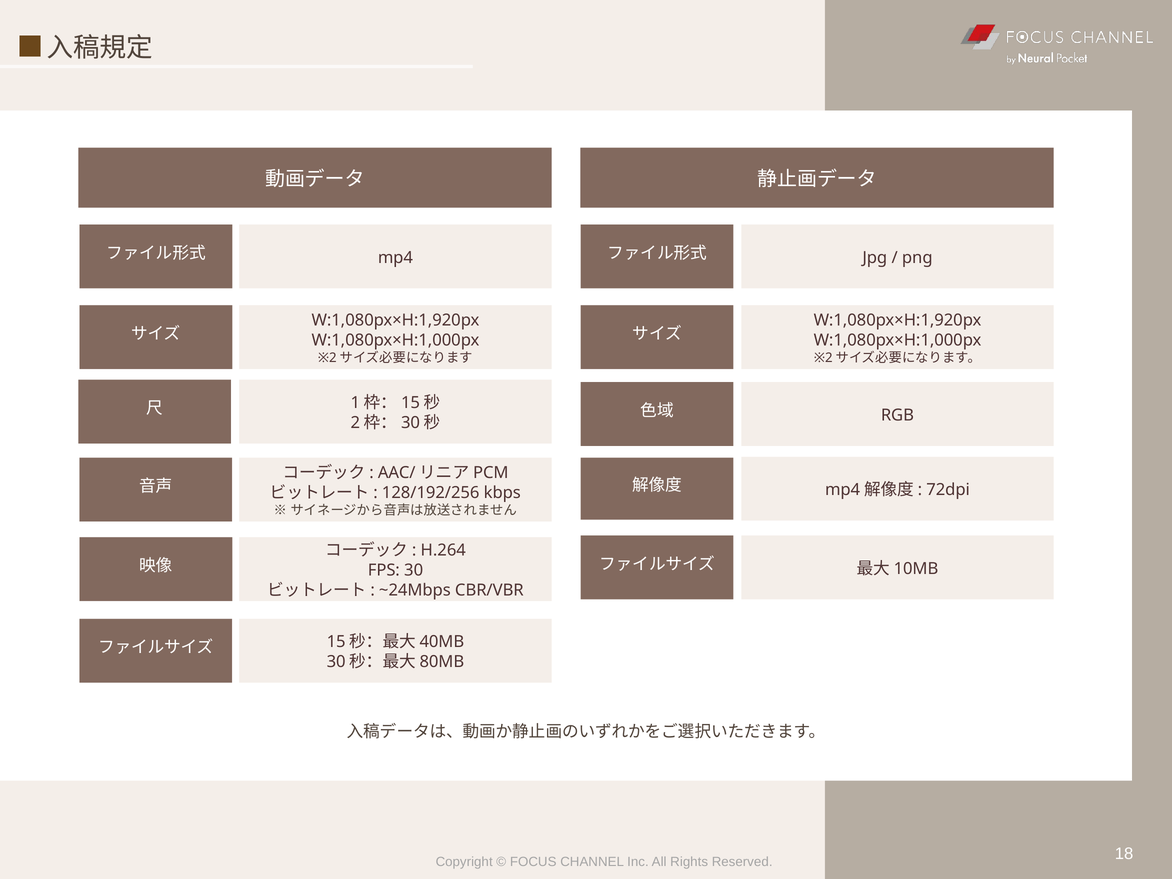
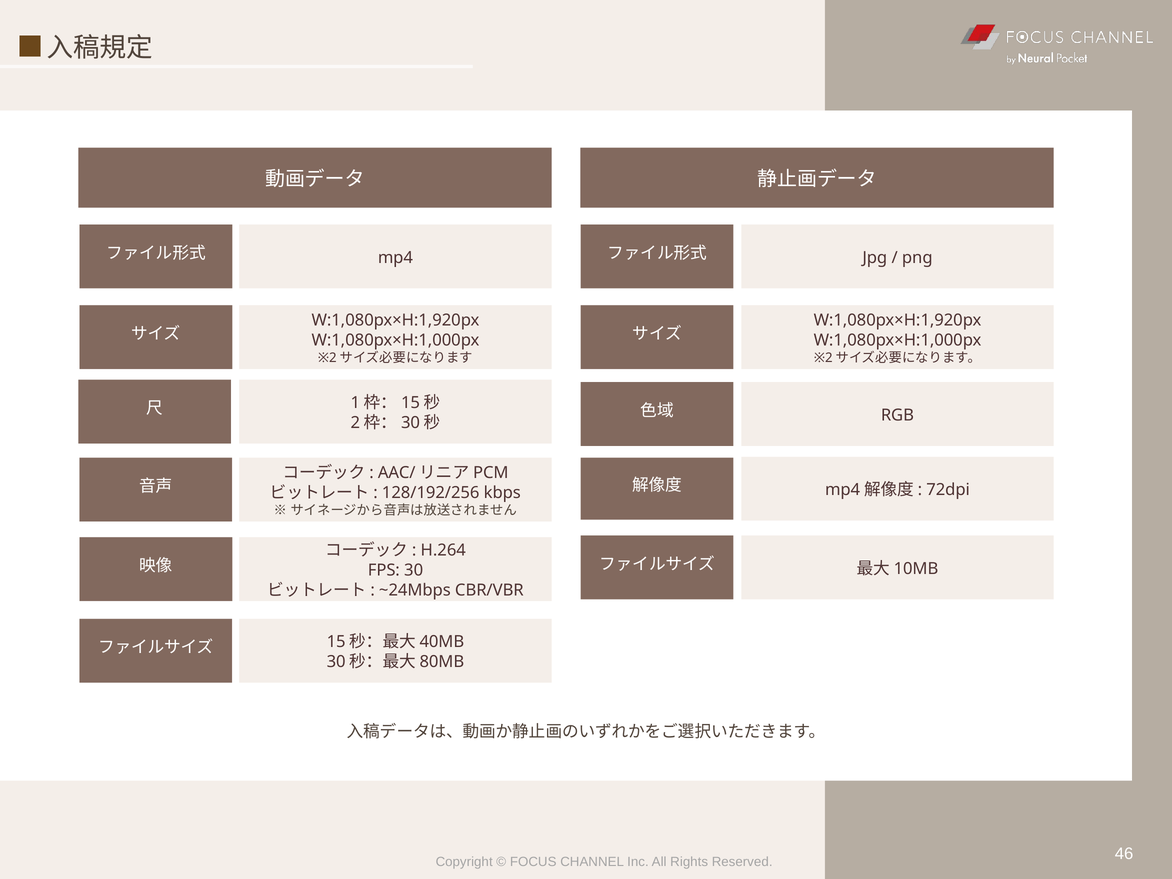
18: 18 -> 46 (1124, 854)
